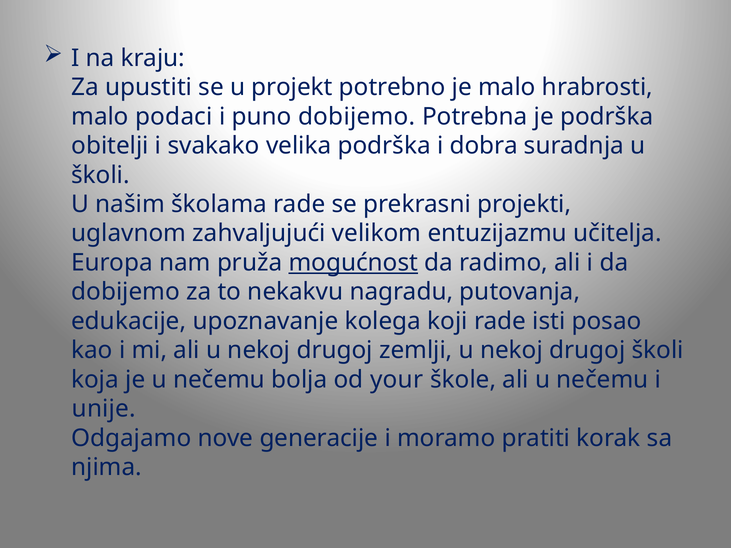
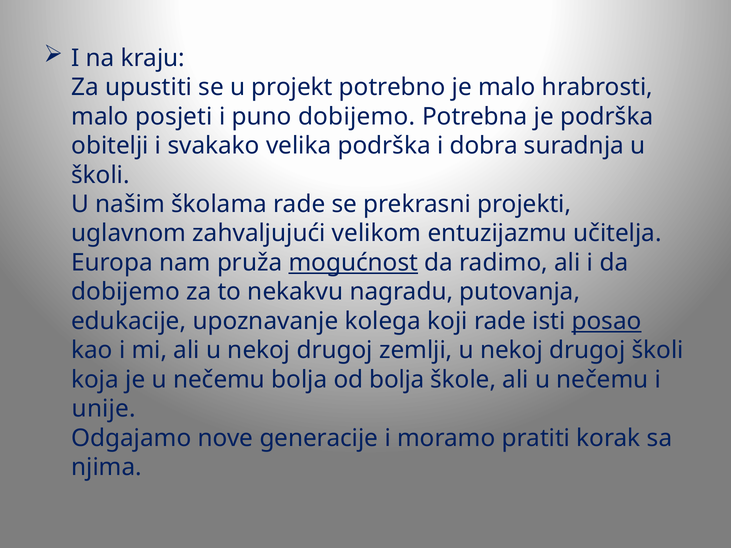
podaci: podaci -> posjeti (174, 117)
posao underline: none -> present (607, 321)
od your: your -> bolja (397, 380)
